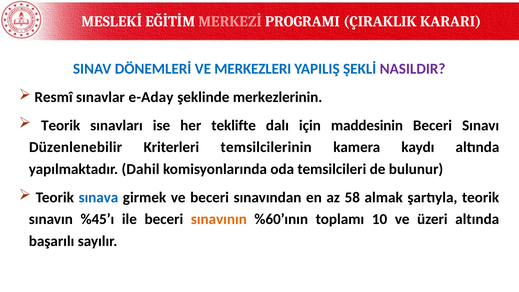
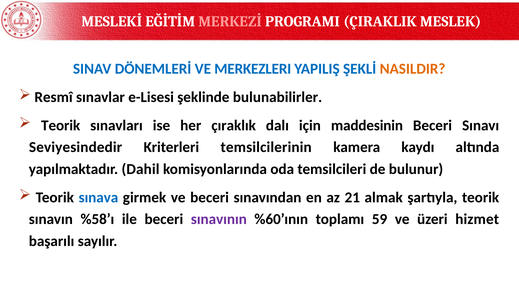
KARARI: KARARI -> MESLEK (451, 21)
NASILDIR colour: purple -> orange (413, 69)
e-Aday: e-Aday -> e-Lisesi (151, 97)
merkezlerinin: merkezlerinin -> bulunabilirler (278, 97)
teklifte: teklifte -> çıraklık (234, 125)
Düzenlenebilir: Düzenlenebilir -> Seviyesindedir (76, 147)
58: 58 -> 21 (352, 197)
%45’ı: %45’ı -> %58’ı (97, 219)
sınavının colour: orange -> purple (219, 219)
10: 10 -> 59 (380, 219)
üzeri altında: altında -> hizmet (477, 219)
